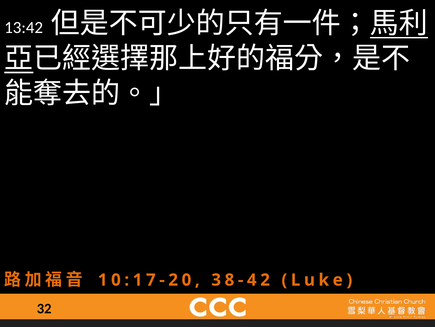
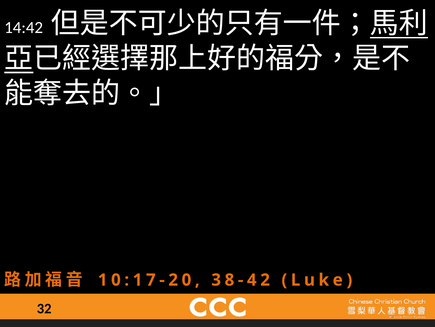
13:42: 13:42 -> 14:42 (24, 28)
